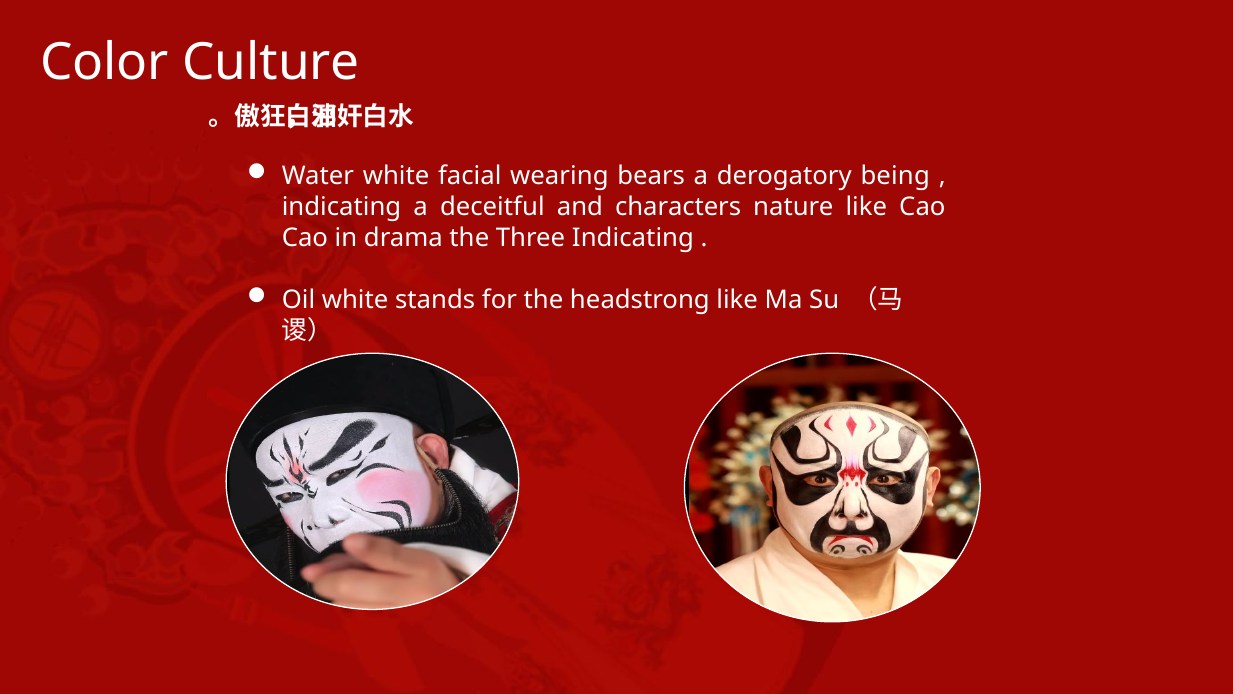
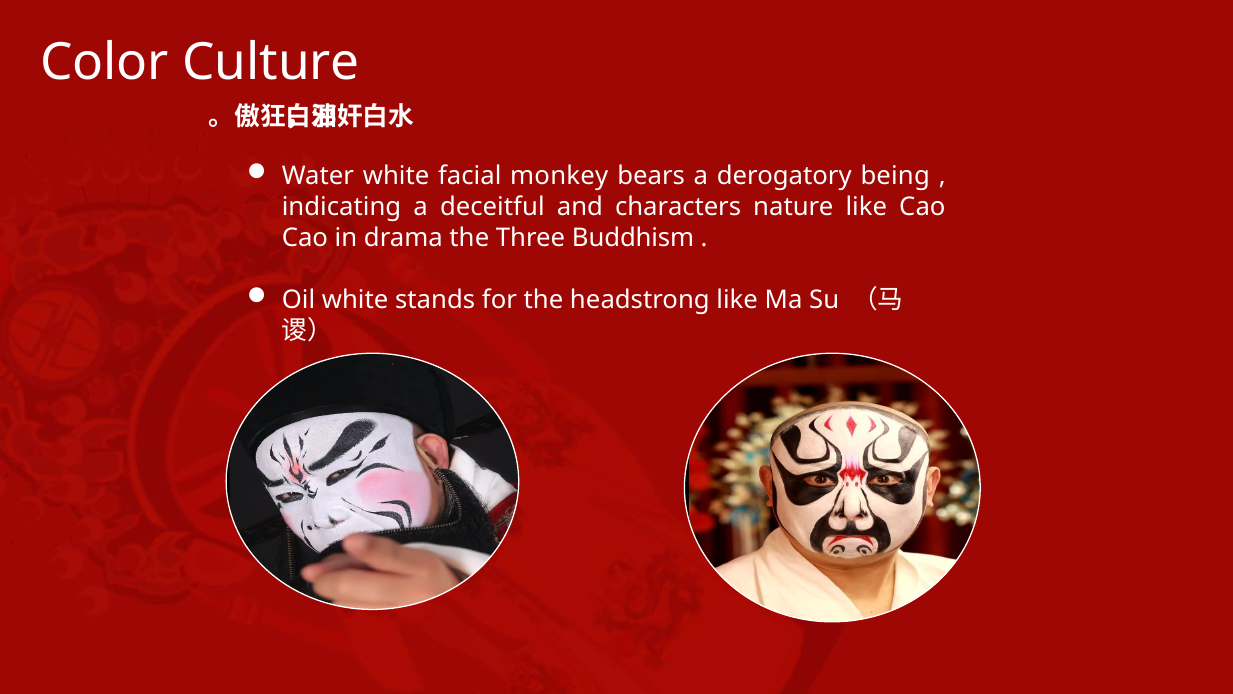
wearing: wearing -> monkey (559, 176)
Three Indicating: Indicating -> Buddhism (633, 238)
